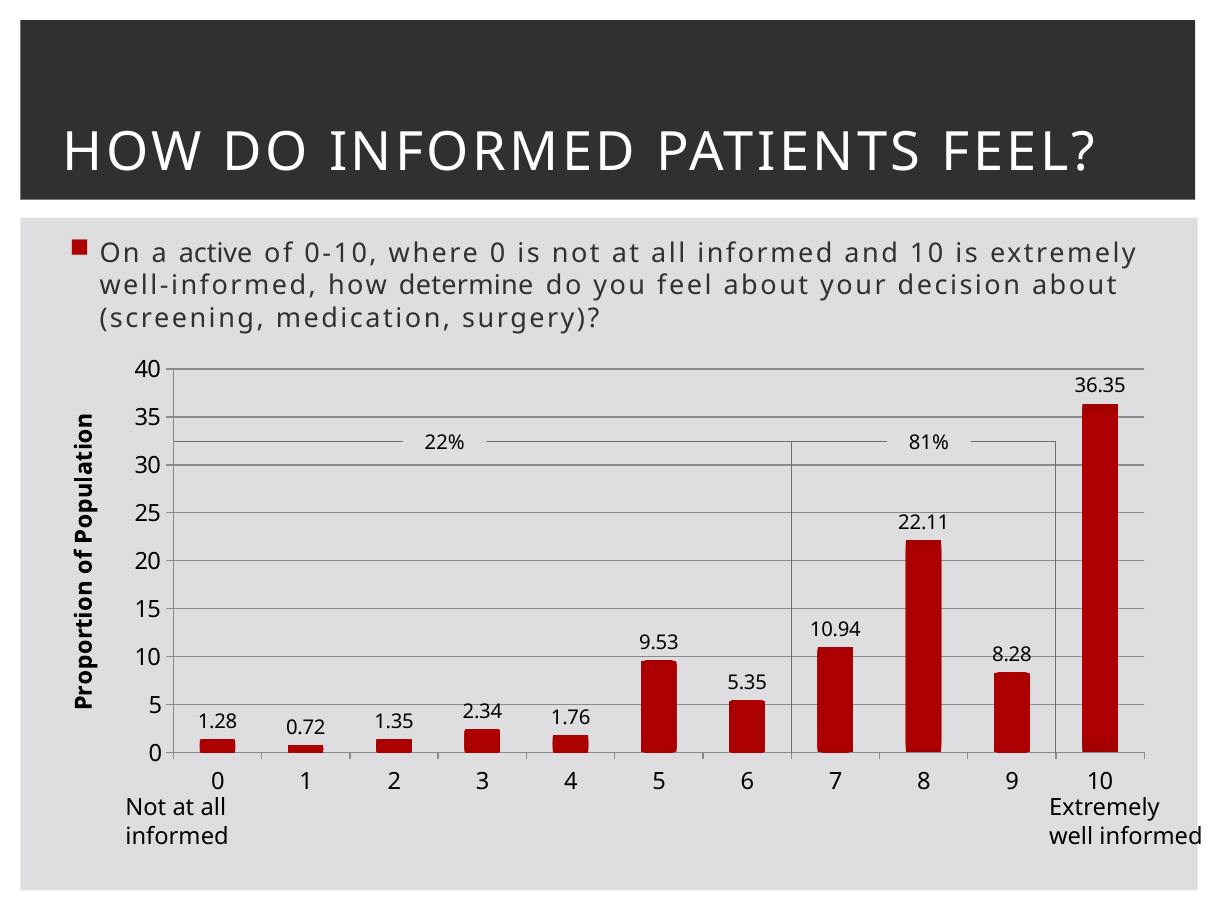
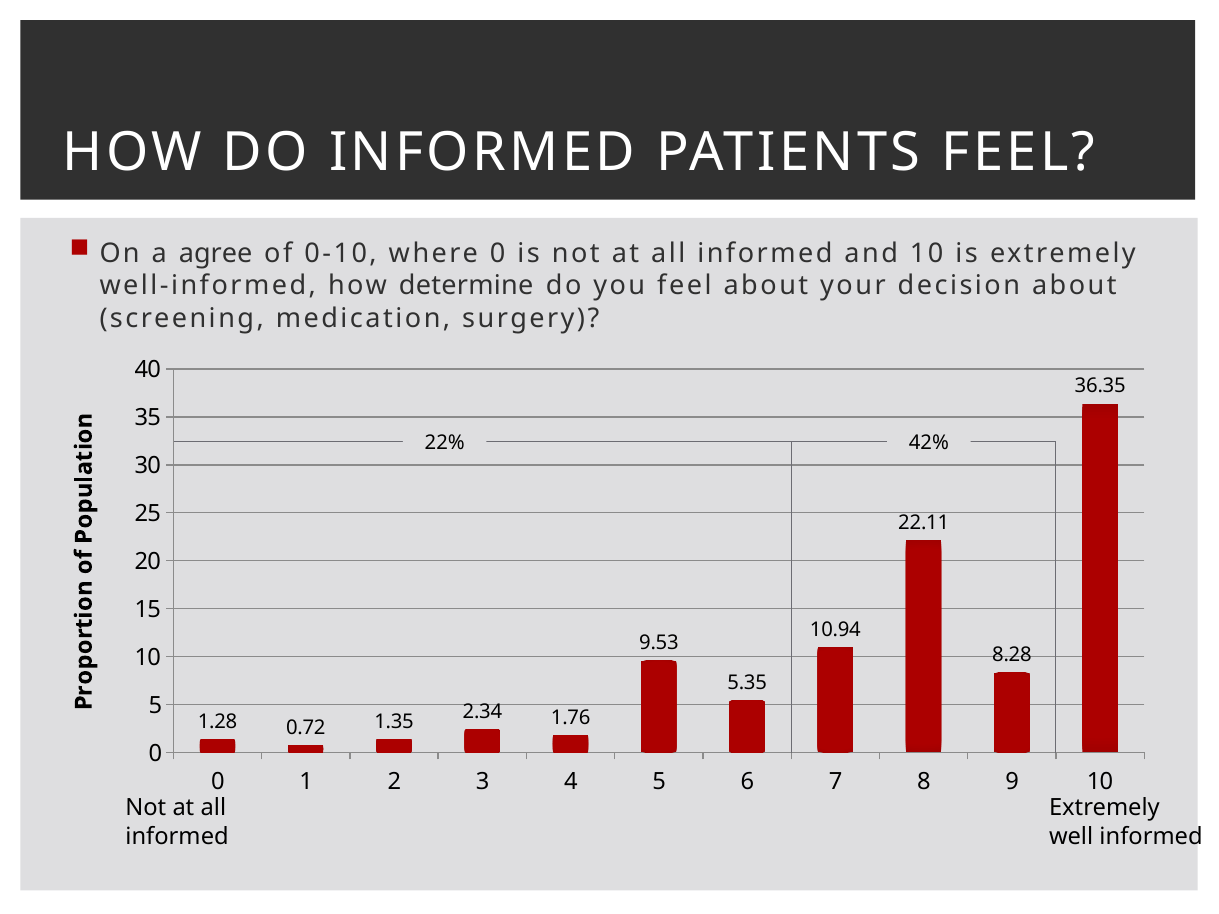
active: active -> agree (216, 253)
81%: 81% -> 42% (929, 443)
